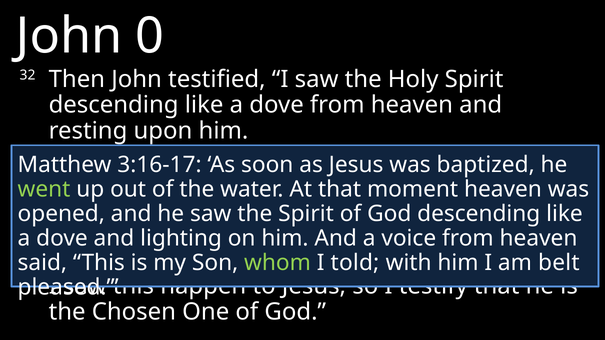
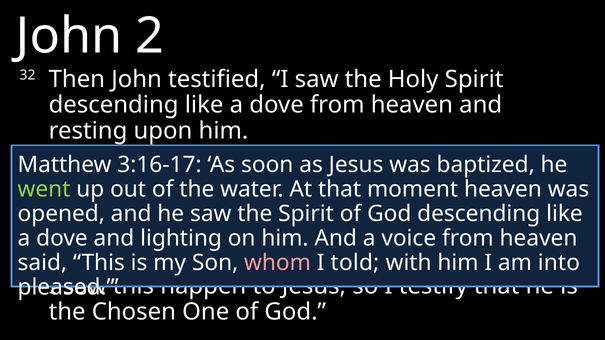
0: 0 -> 2 (150, 36)
whom colour: light green -> pink (277, 263)
belt: belt -> into (559, 263)
